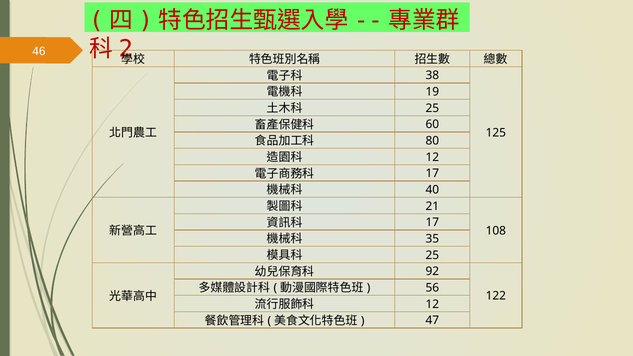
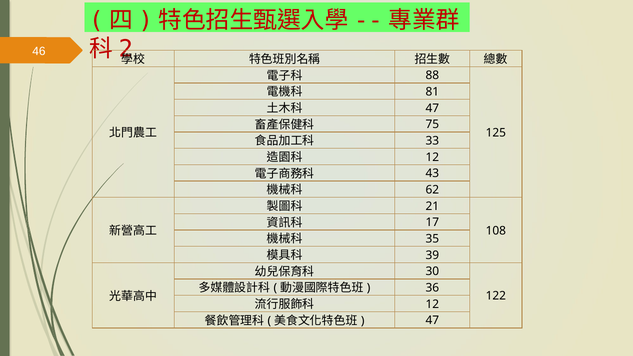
38: 38 -> 88 (432, 76)
19: 19 -> 81 (432, 92)
25: 25 -> 47 (432, 108)
60: 60 -> 75 (432, 125)
80: 80 -> 33 (432, 141)
17: 17 -> 43 (432, 174)
40: 40 -> 62 (432, 190)
25: 25 -> 39 (432, 255)
92: 92 -> 30 (432, 272)
56: 56 -> 36 (432, 288)
